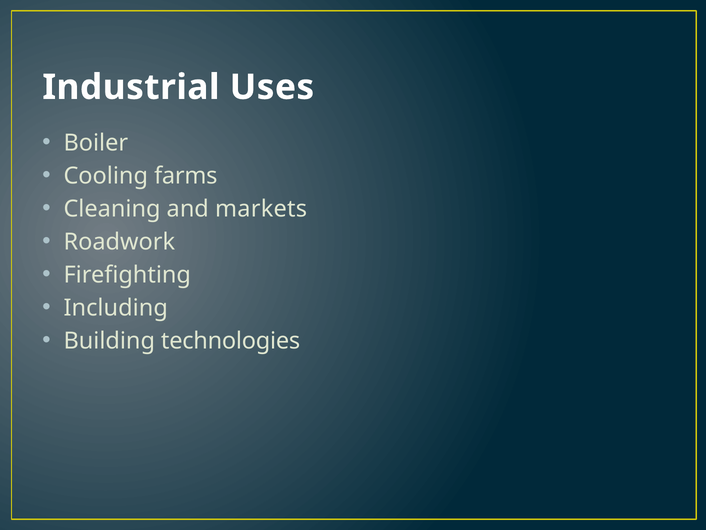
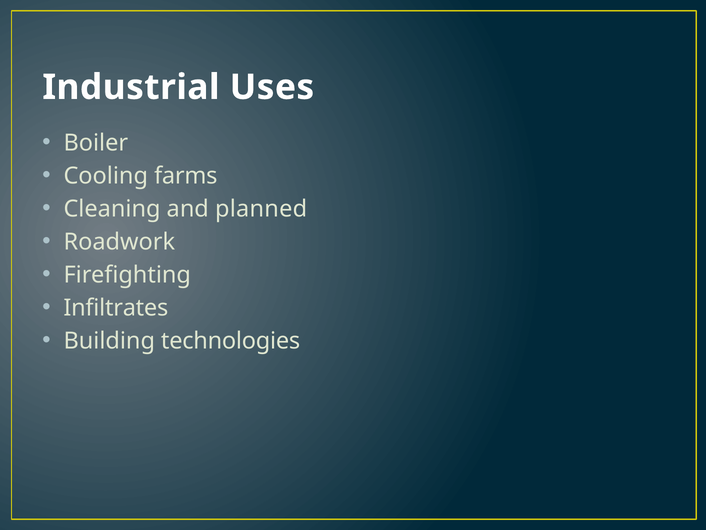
markets: markets -> planned (261, 209)
Including: Including -> Infiltrates (116, 308)
